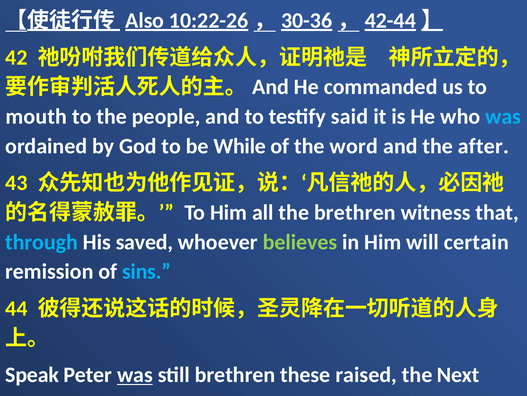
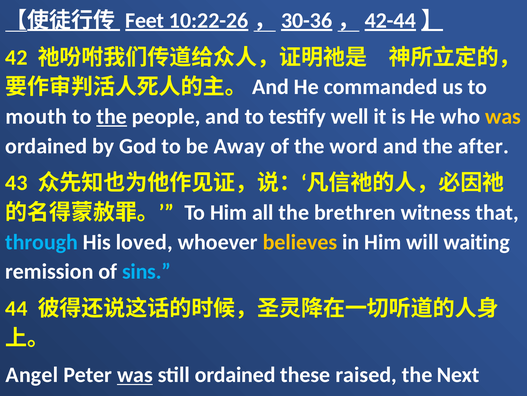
Also: Also -> Feet (145, 20)
the underline: none -> present (112, 116)
said: said -> well (350, 116)
was colour: light blue -> yellow (503, 116)
While: While -> Away (239, 146)
saved: saved -> loved (144, 242)
believes colour: light green -> yellow (300, 242)
certain: certain -> waiting (477, 242)
Speak: Speak -> Angel (32, 374)
still brethren: brethren -> ordained (235, 374)
